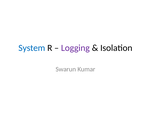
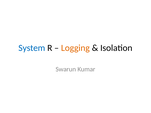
Logging colour: purple -> orange (75, 48)
